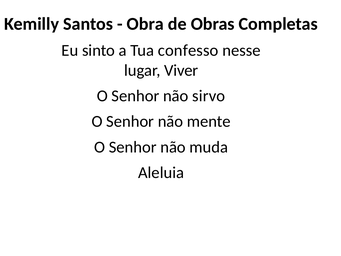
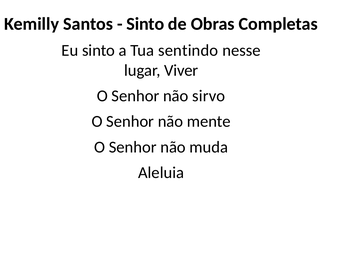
Obra: Obra -> Sinto (145, 24)
confesso: confesso -> sentindo (188, 50)
